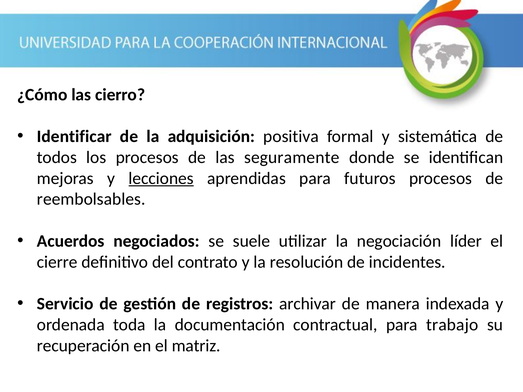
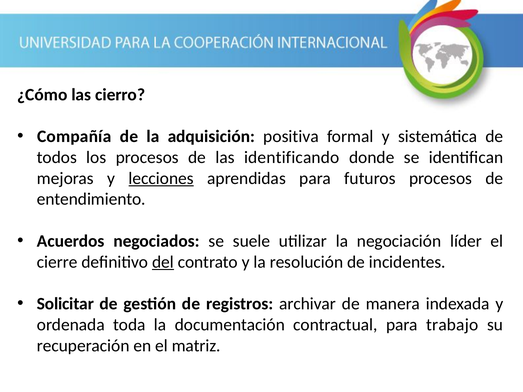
Identificar: Identificar -> Compañía (74, 137)
seguramente: seguramente -> identificando (292, 158)
reembolsables: reembolsables -> entendimiento (91, 199)
del underline: none -> present (163, 262)
Servicio: Servicio -> Solicitar (65, 304)
